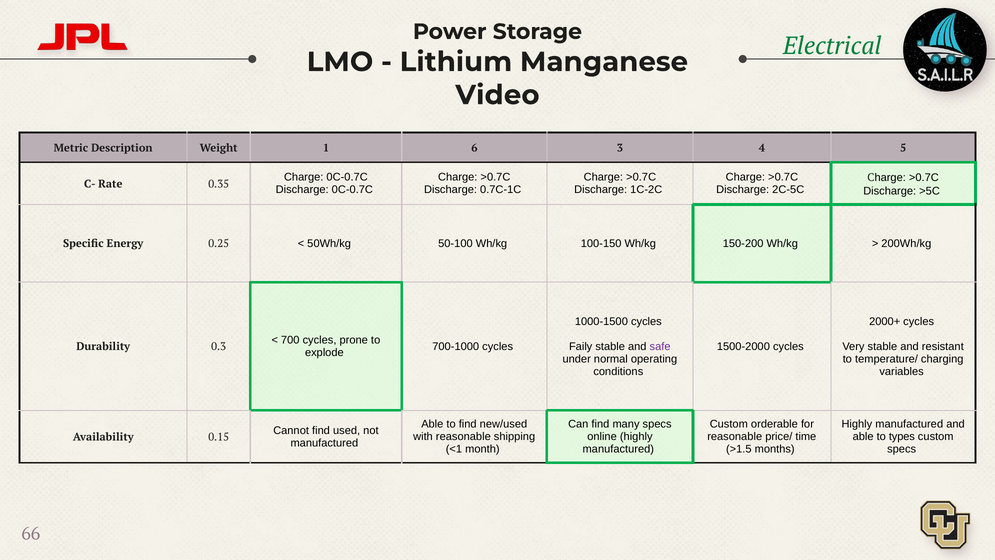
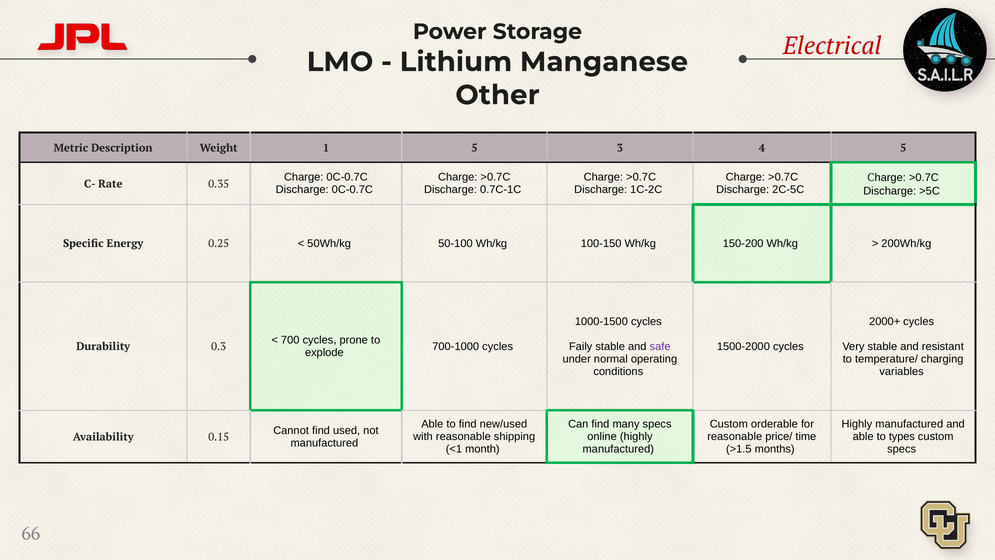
Electrical colour: green -> red (832, 46)
Video: Video -> Other (497, 95)
1 6: 6 -> 5 (474, 148)
